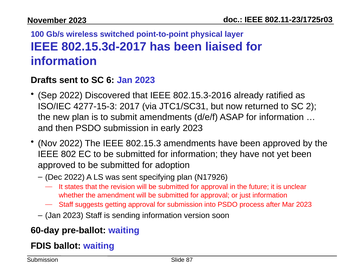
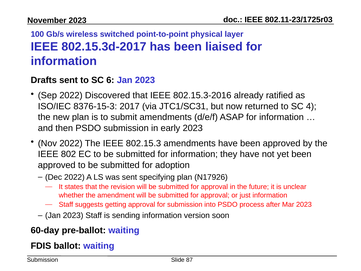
4277-15-3: 4277-15-3 -> 8376-15-3 (95, 106)
2: 2 -> 4 (311, 106)
